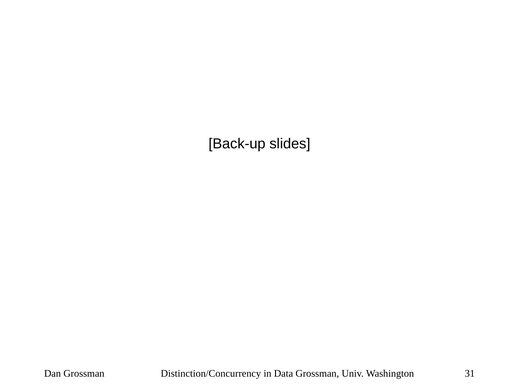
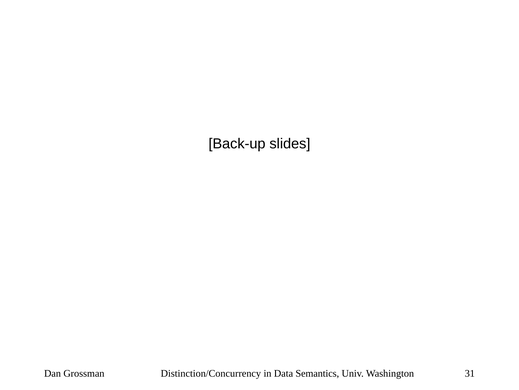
Data Grossman: Grossman -> Semantics (317, 373)
